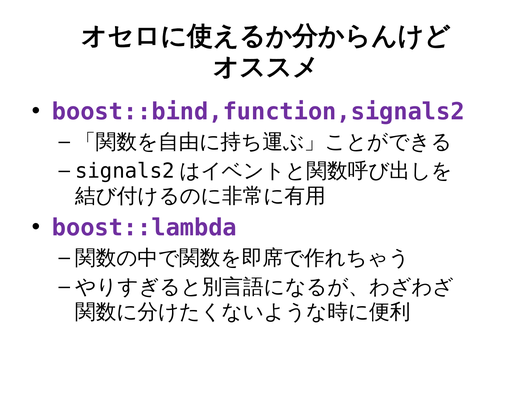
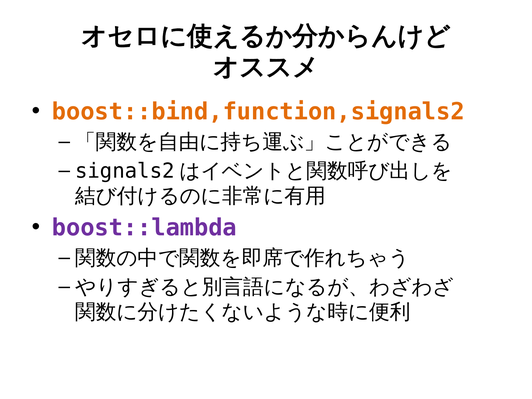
boost::bind,function,signals2 colour: purple -> orange (258, 112)
